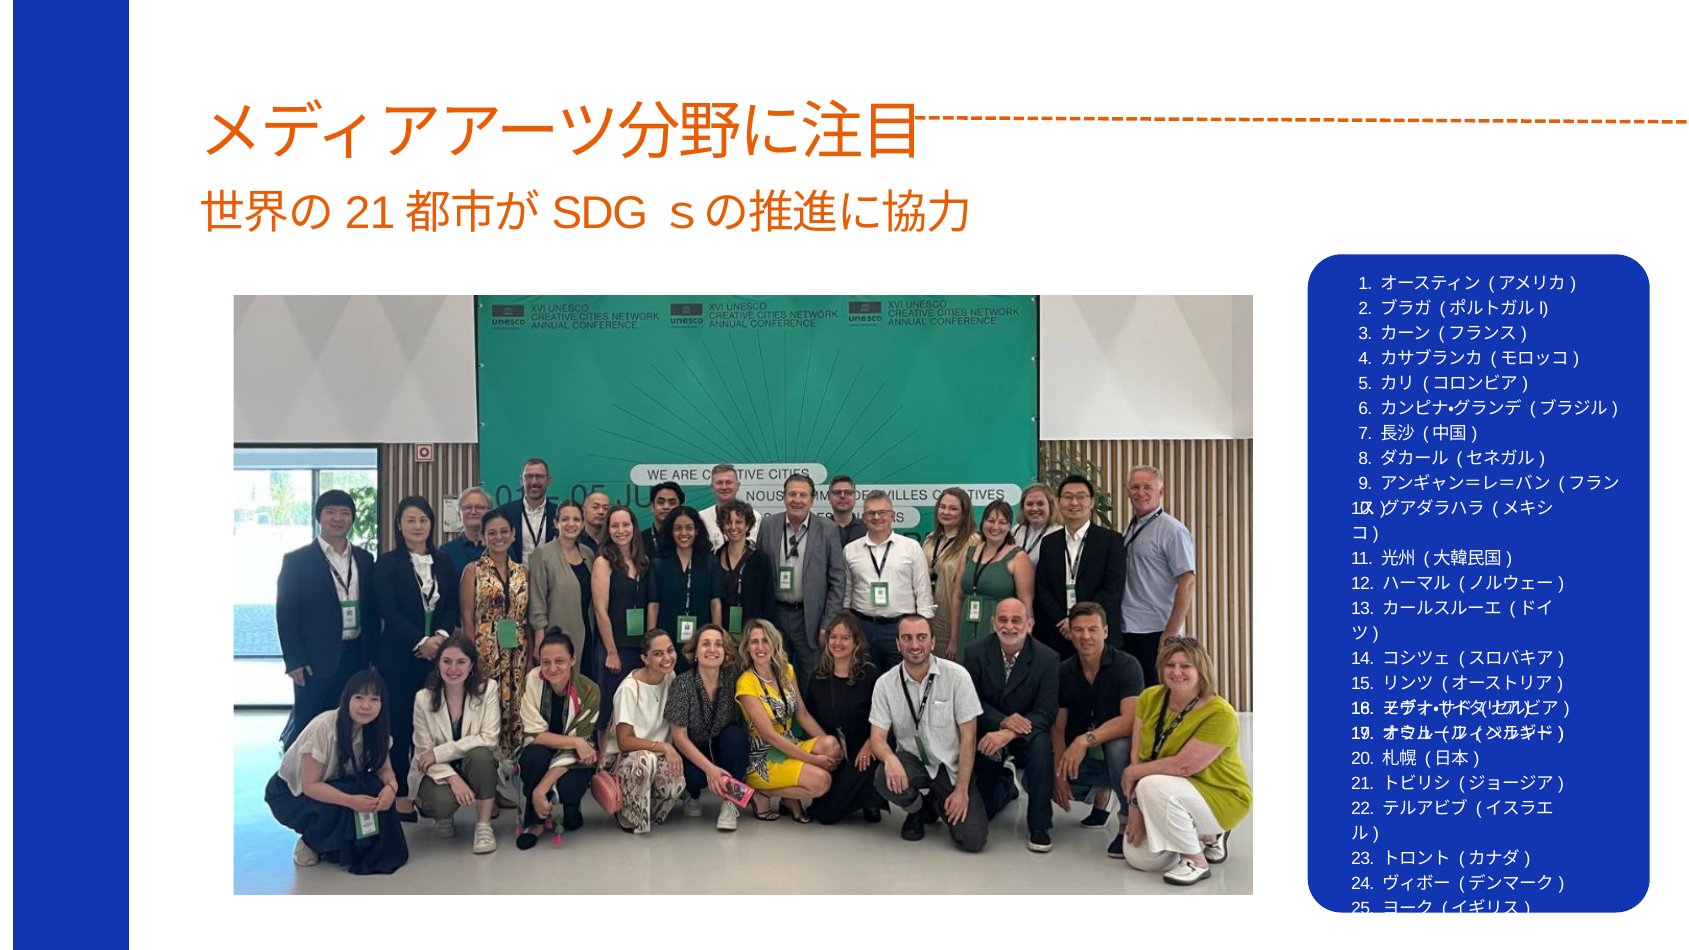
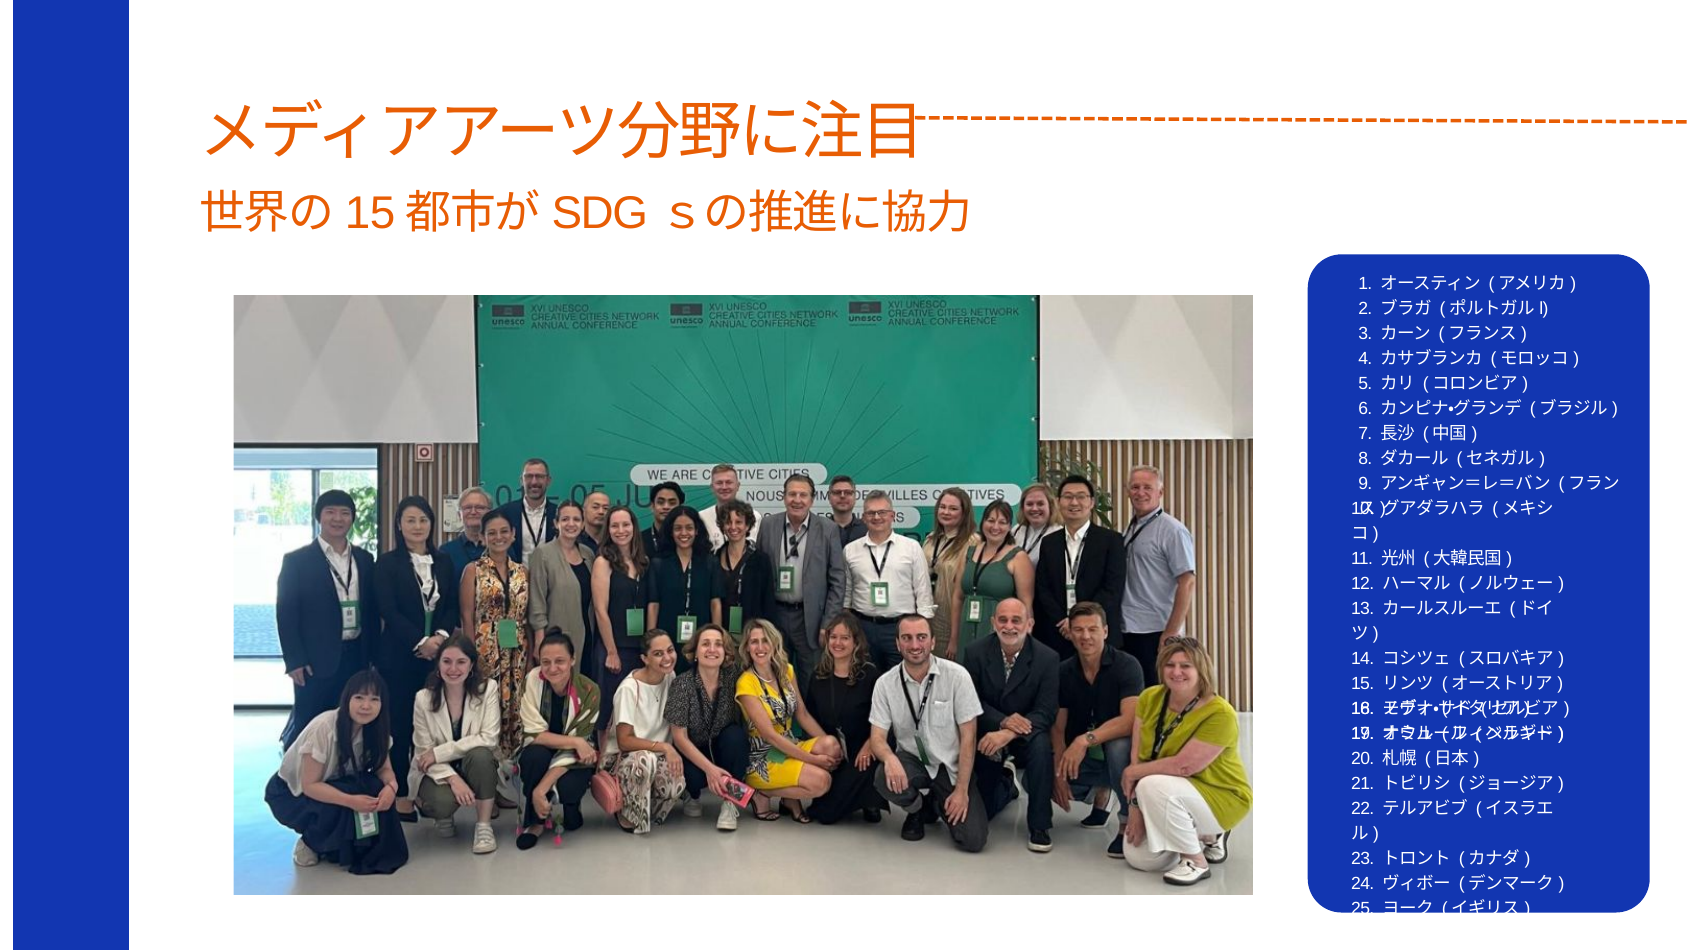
21: 21 -> 15 (370, 214)
